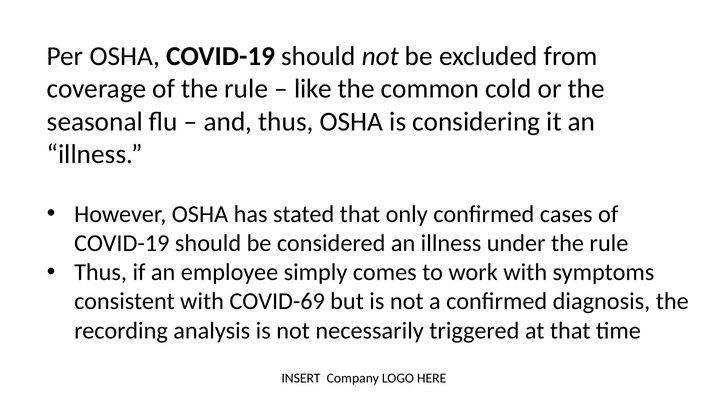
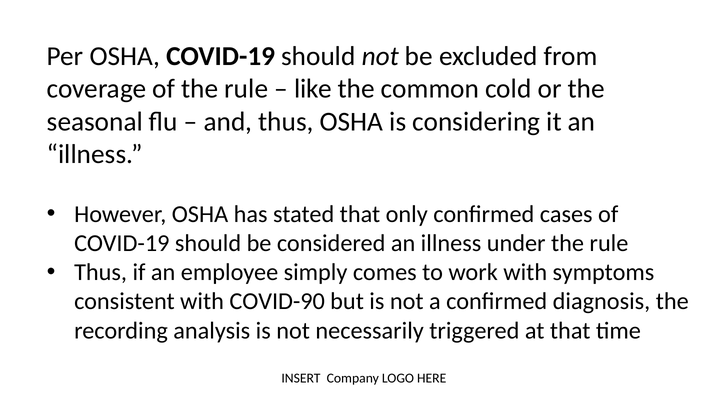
COVID-69: COVID-69 -> COVID-90 (277, 302)
